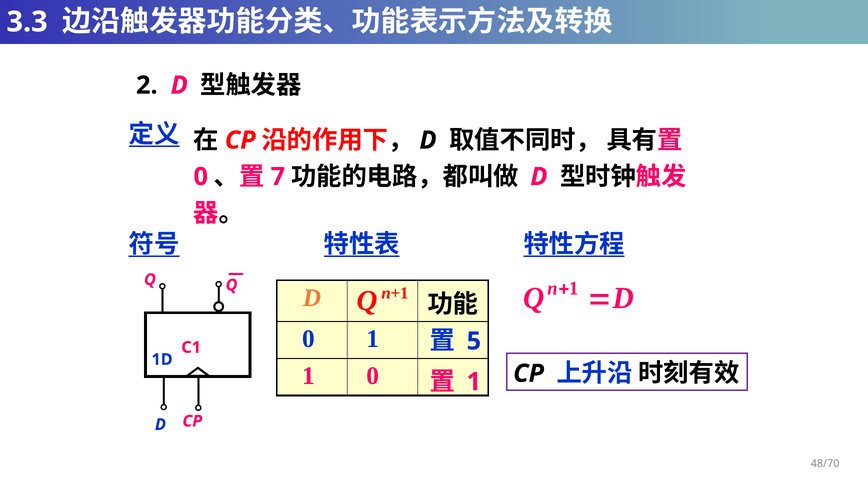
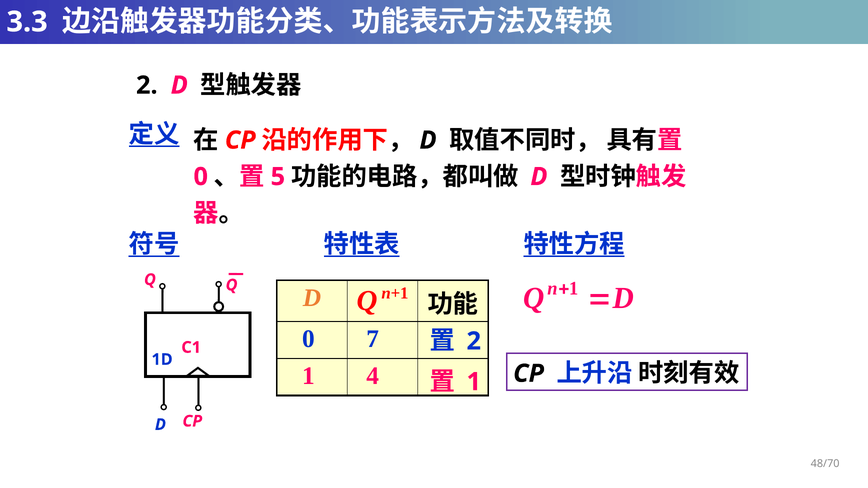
7: 7 -> 5 (278, 177)
0 1: 1 -> 7 (373, 339)
5: 5 -> 2 (474, 341)
1 0: 0 -> 4 (373, 376)
